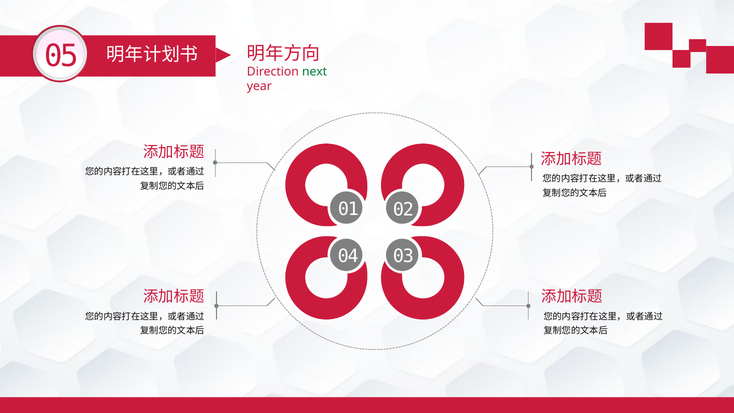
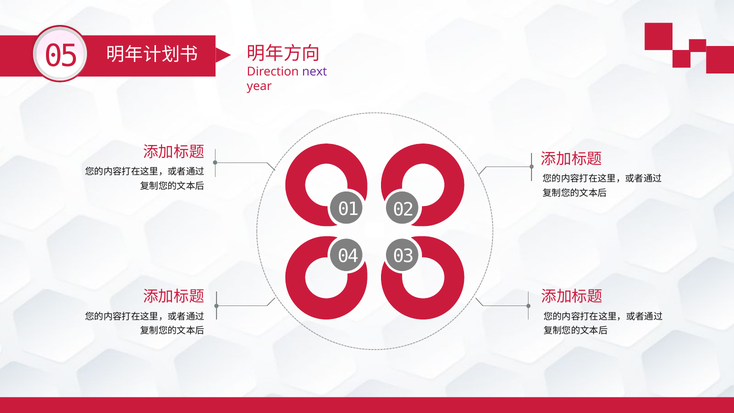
next colour: green -> purple (315, 72)
